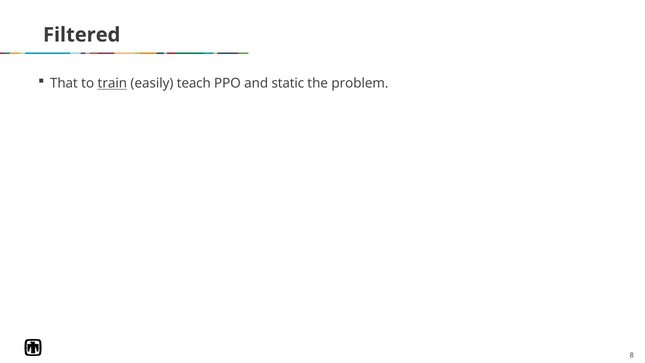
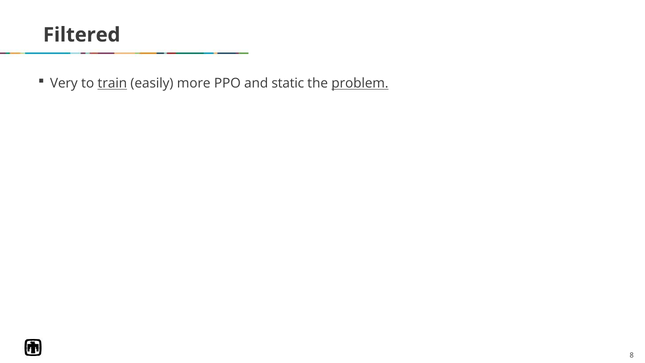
That: That -> Very (64, 83)
teach: teach -> more (194, 83)
problem underline: none -> present (360, 83)
